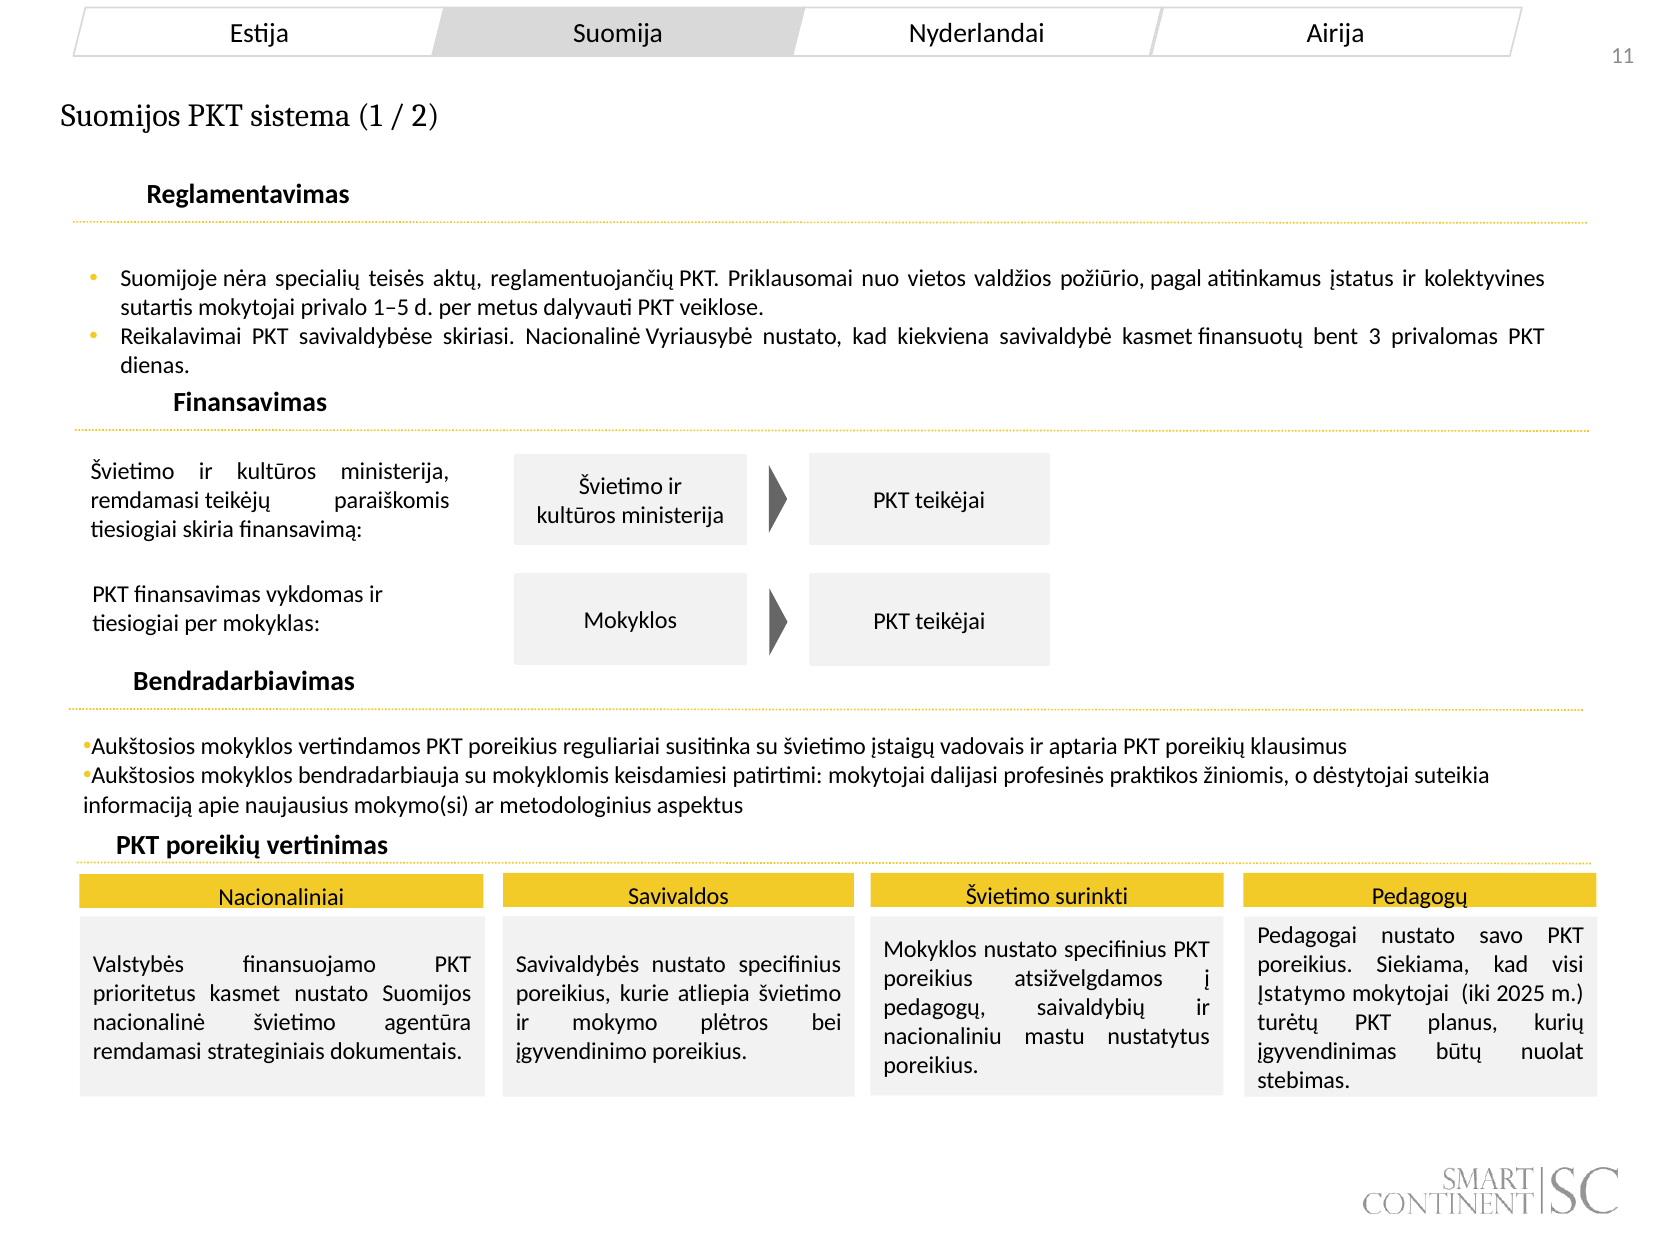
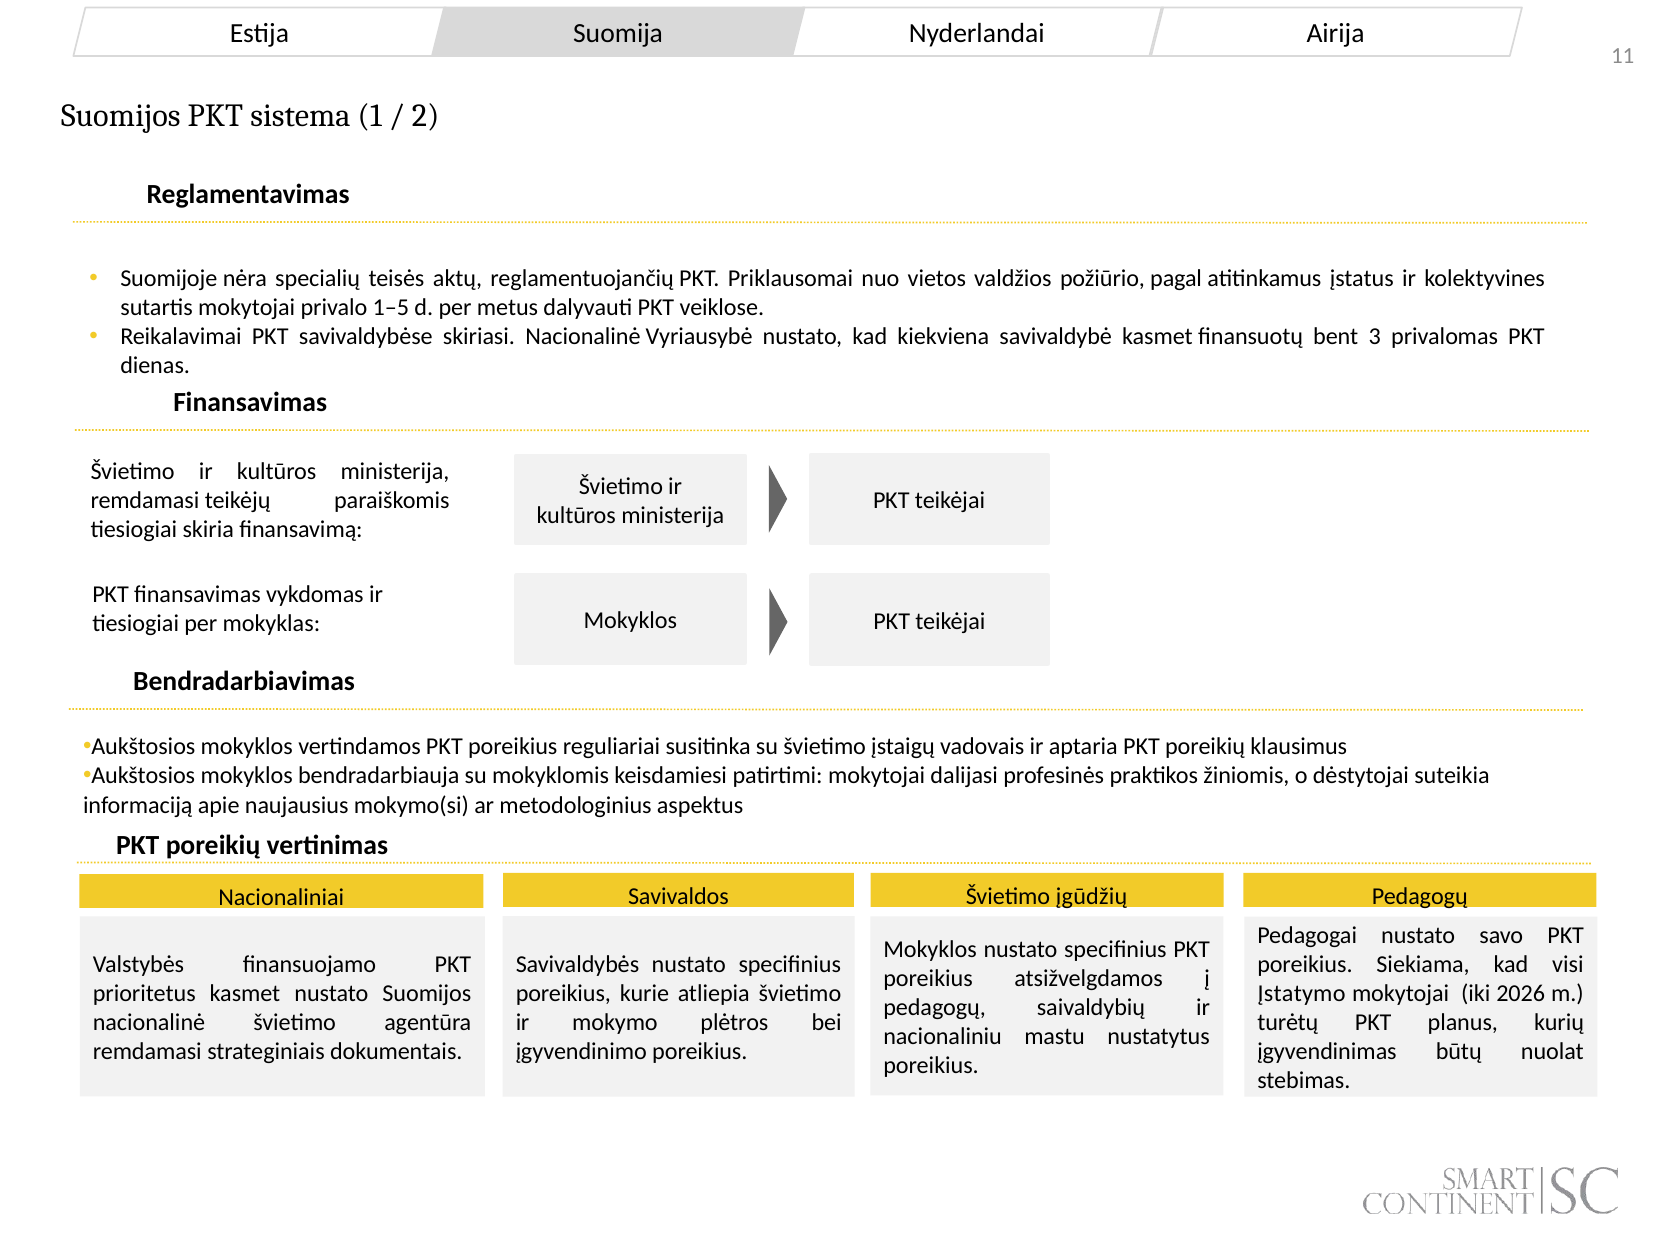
surinkti: surinkti -> įgūdžių (1092, 897)
2025: 2025 -> 2026 (1521, 994)
